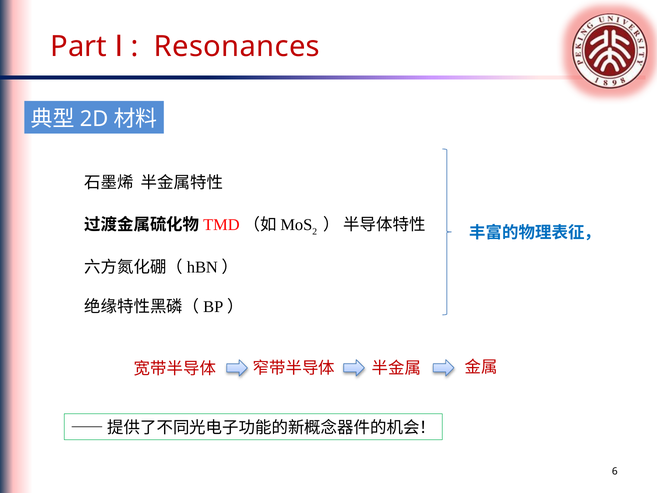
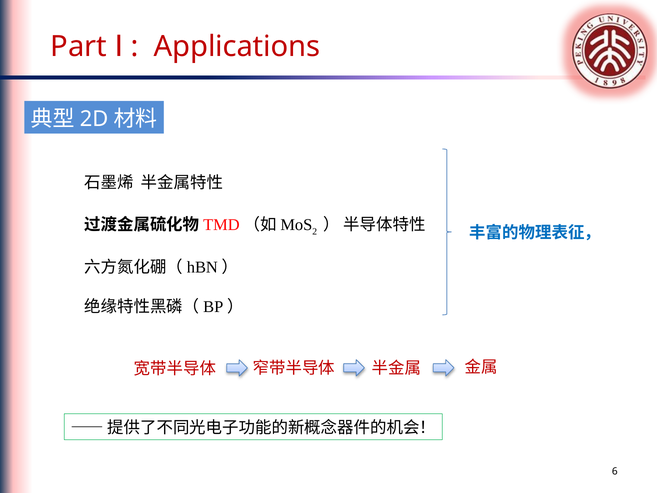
Resonances: Resonances -> Applications (237, 47)
